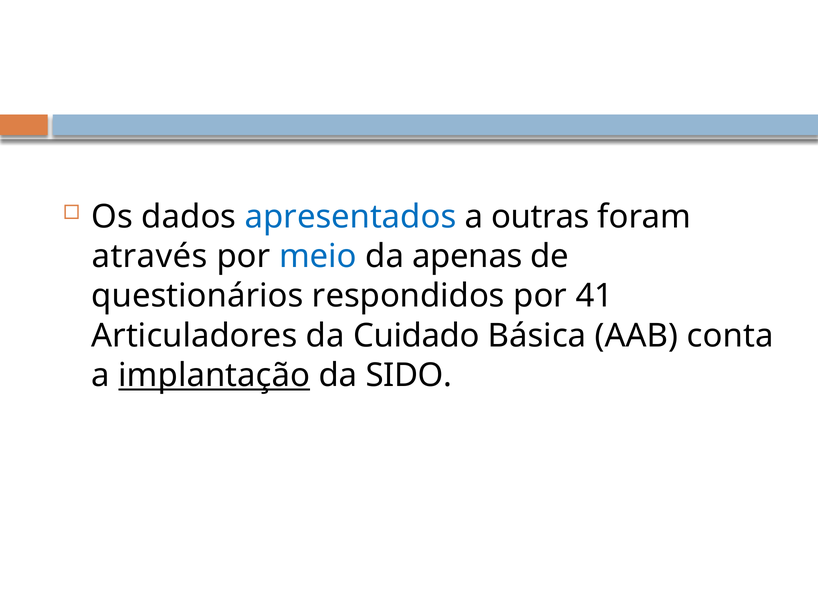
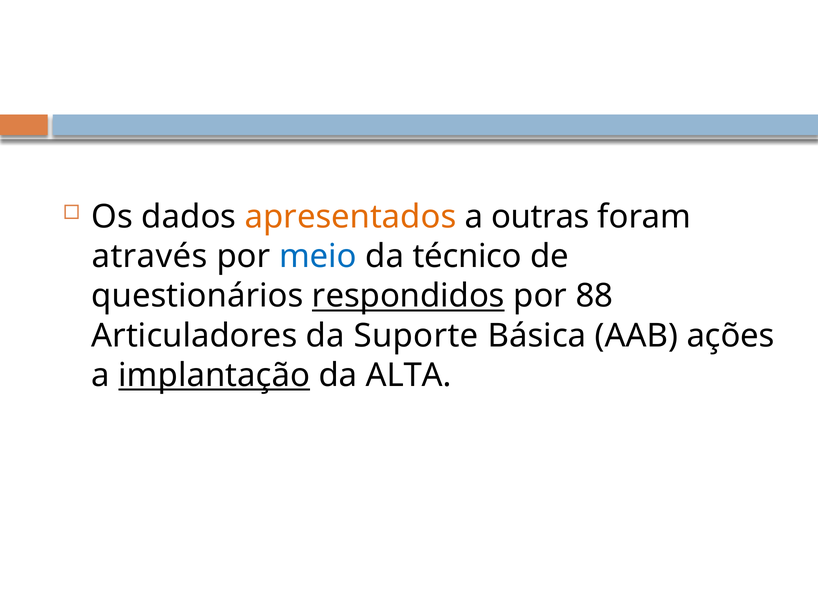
apresentados colour: blue -> orange (351, 217)
apenas: apenas -> técnico (467, 256)
respondidos underline: none -> present (408, 296)
41: 41 -> 88 (594, 296)
Cuidado: Cuidado -> Suporte (416, 335)
conta: conta -> ações (731, 335)
SIDO: SIDO -> ALTA (409, 375)
